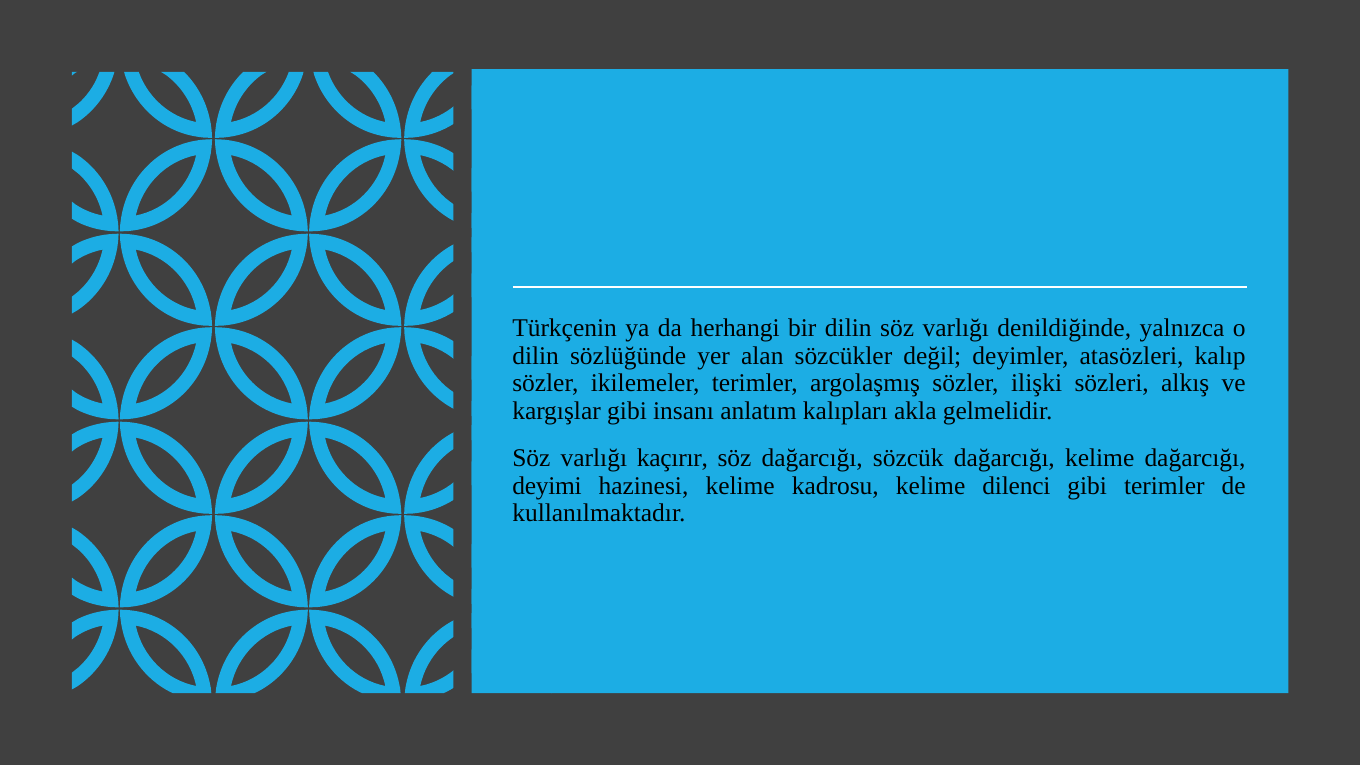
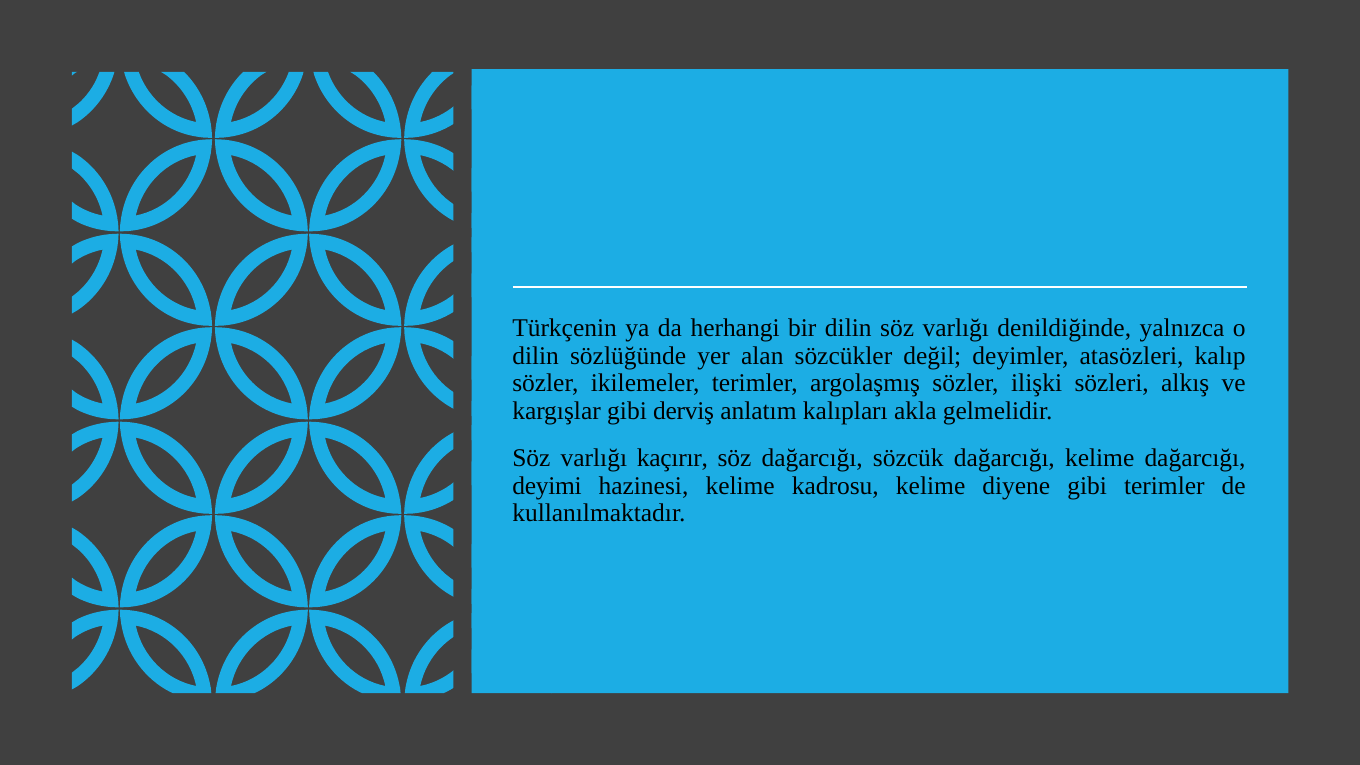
insanı: insanı -> derviş (684, 411)
dilenci: dilenci -> diyene (1016, 486)
